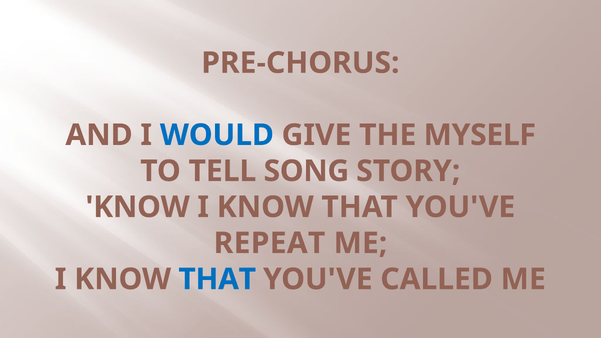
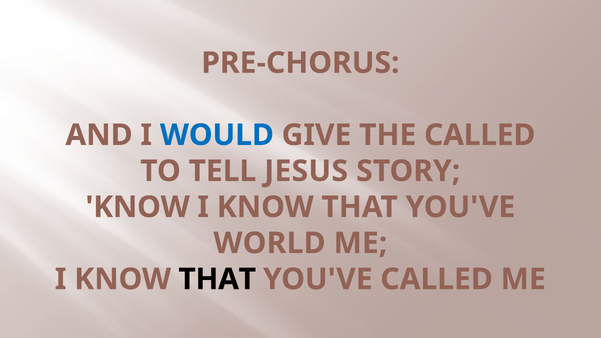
THE MYSELF: MYSELF -> CALLED (480, 135)
SONG: SONG -> JESUS (306, 171)
REPEAT: REPEAT -> WORLD (270, 243)
THAT colour: blue -> black (217, 279)
